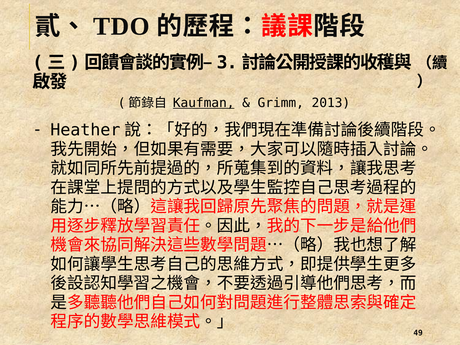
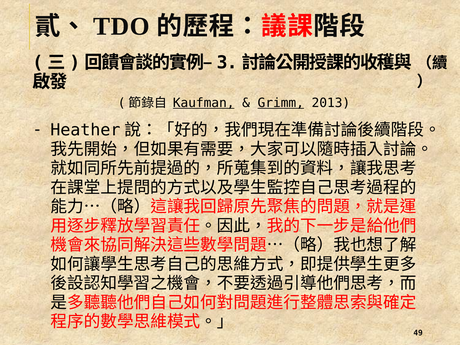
Grimm underline: none -> present (281, 103)
